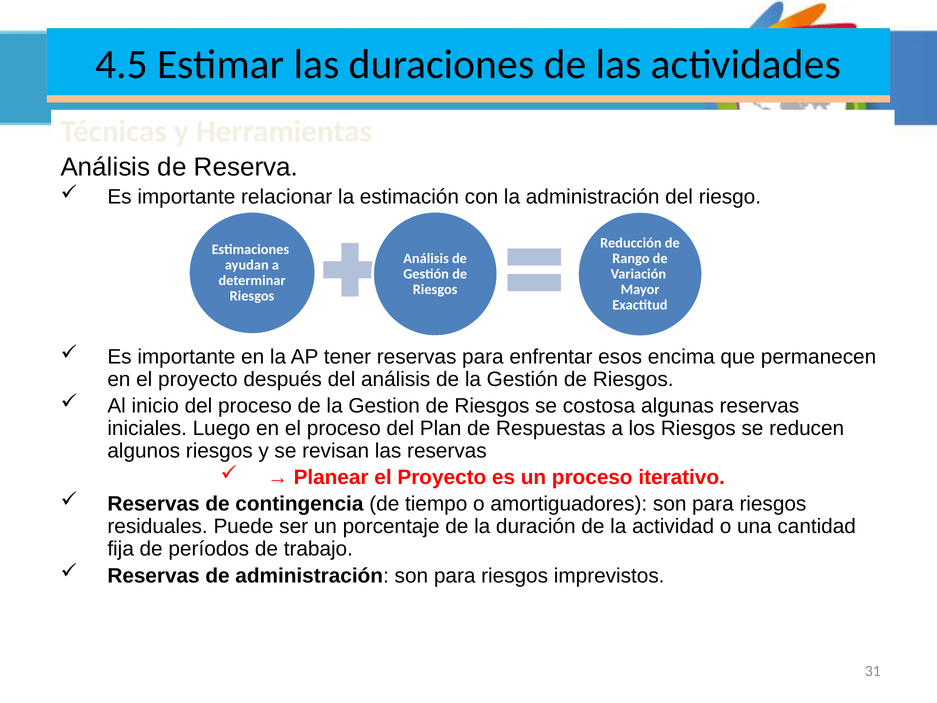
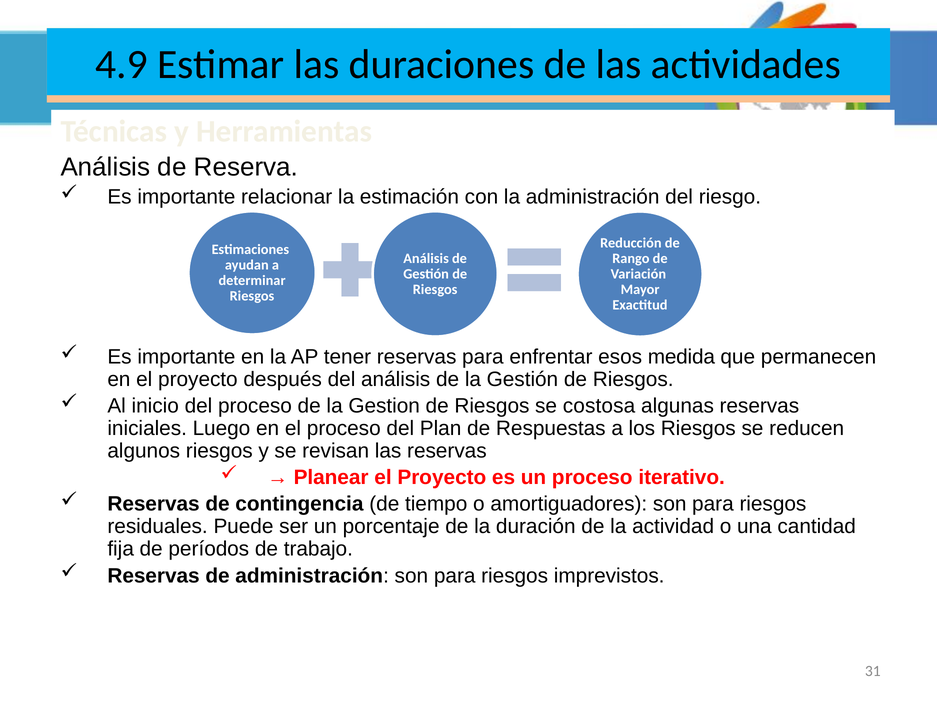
4.5: 4.5 -> 4.9 (121, 65)
encima: encima -> medida (681, 357)
